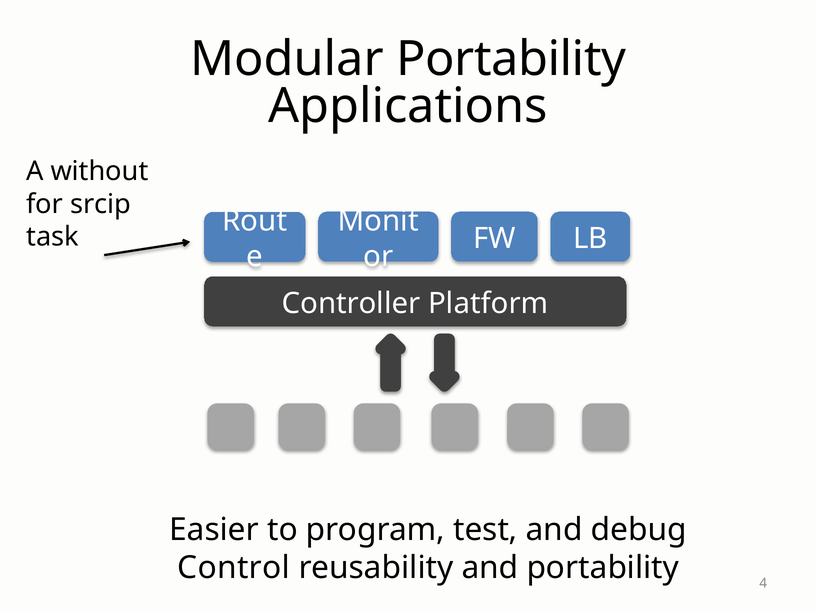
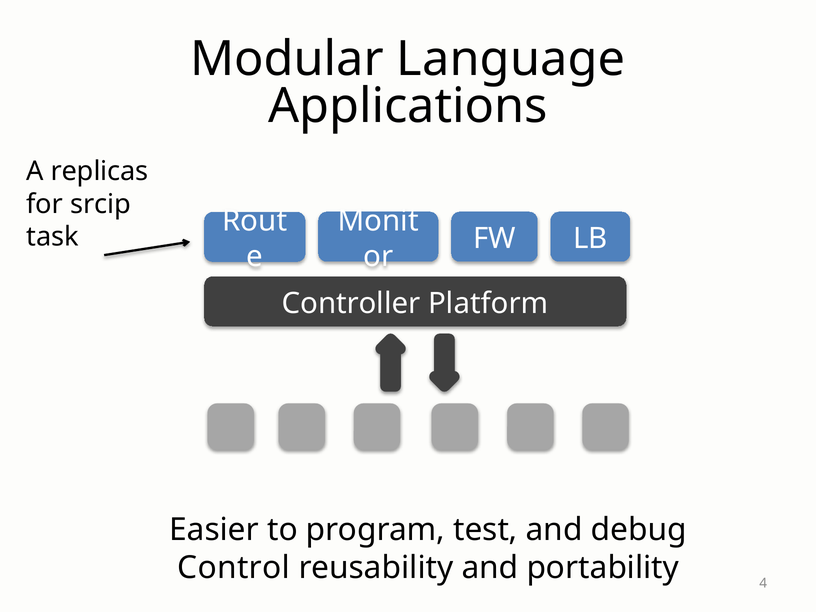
Modular Portability: Portability -> Language (511, 59)
without: without -> replicas (100, 171)
